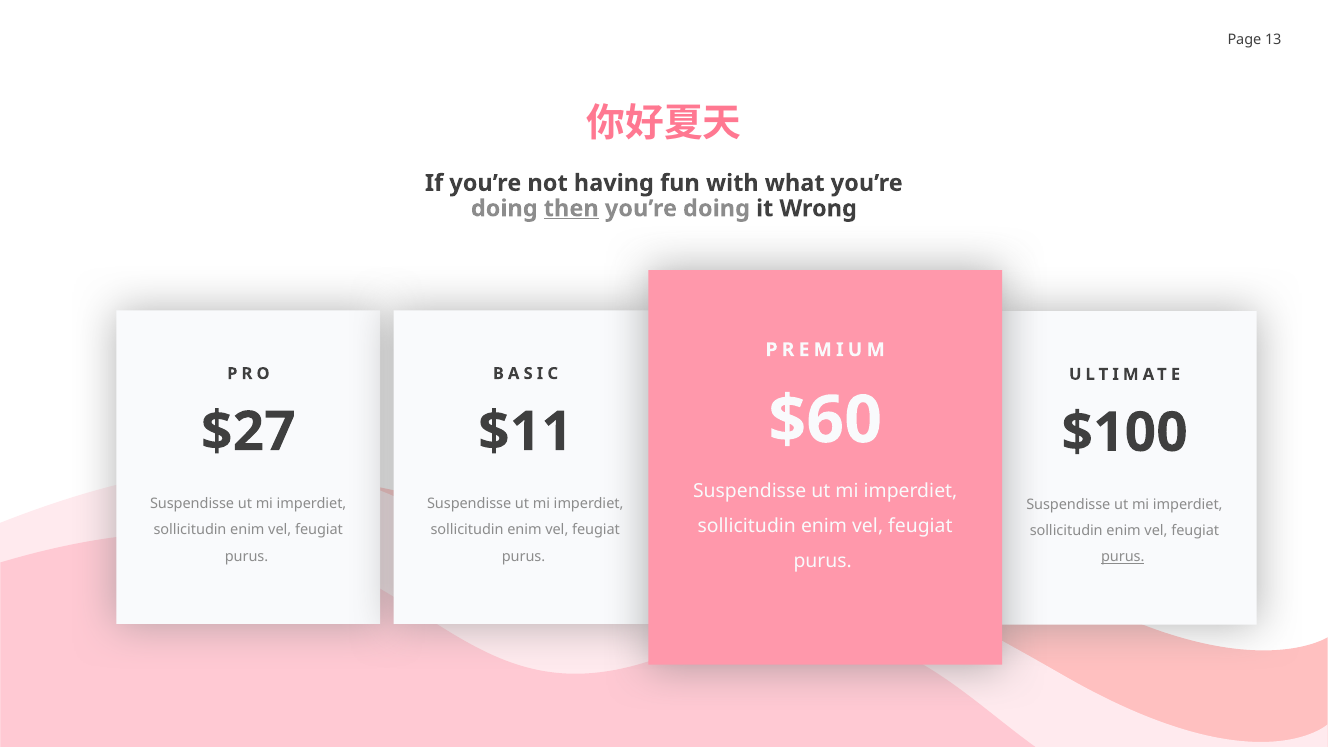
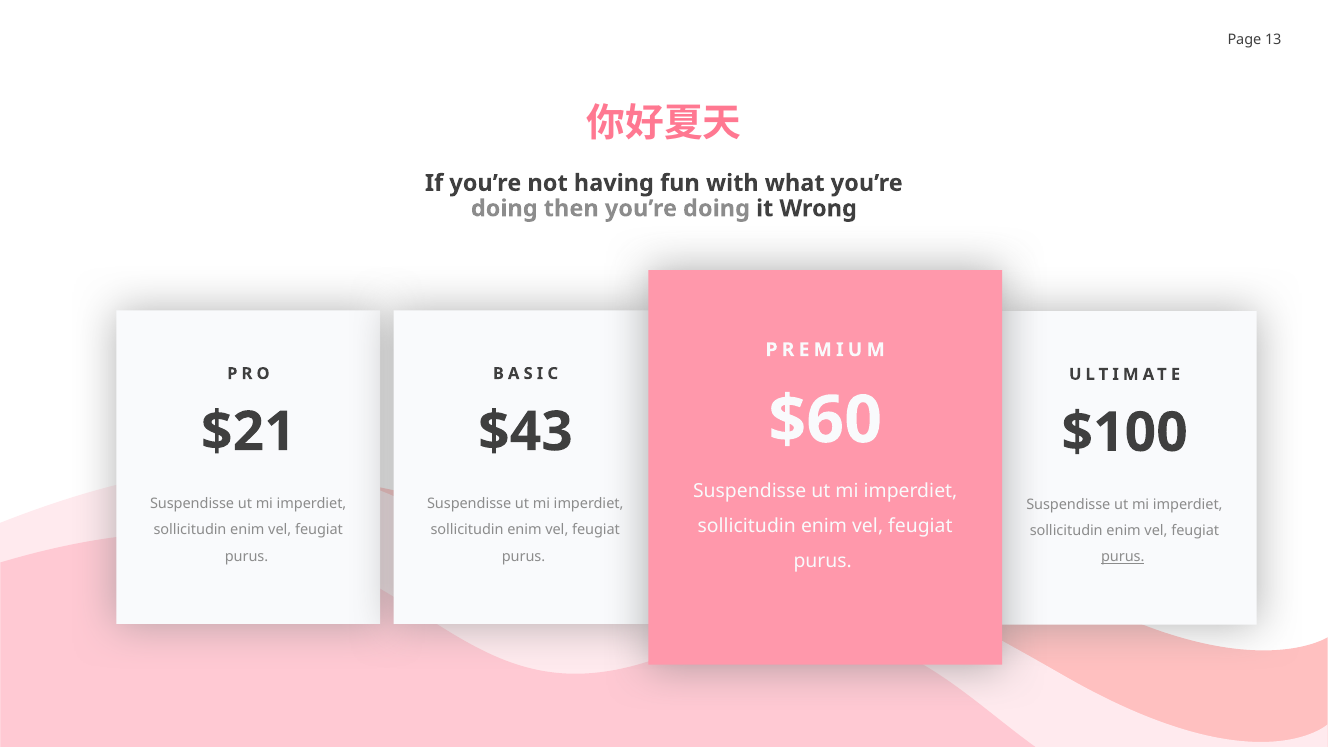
then underline: present -> none (571, 208)
$27: $27 -> $21 (248, 432)
$11: $11 -> $43 (525, 432)
